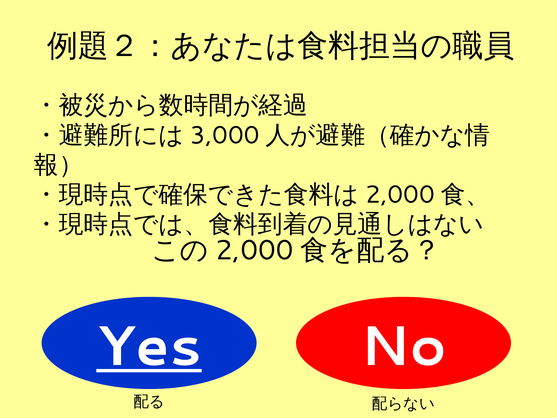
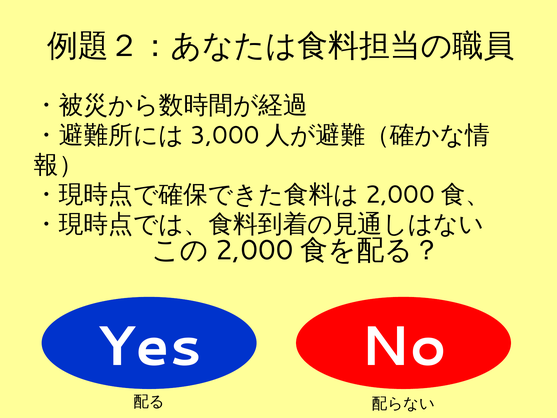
Yes underline: present -> none (149, 347)
